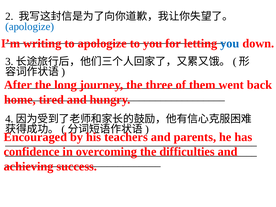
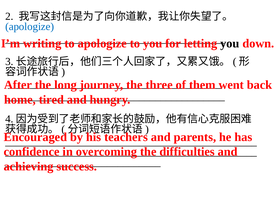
you colour: blue -> black (230, 44)
